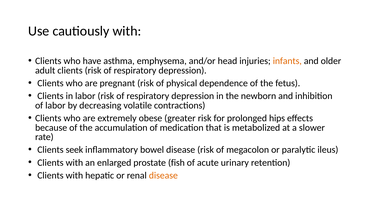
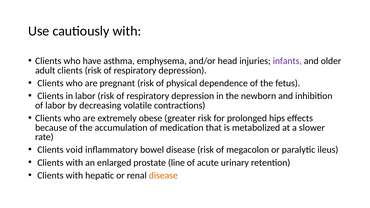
infants colour: orange -> purple (287, 61)
seek: seek -> void (74, 150)
fish: fish -> line (176, 163)
